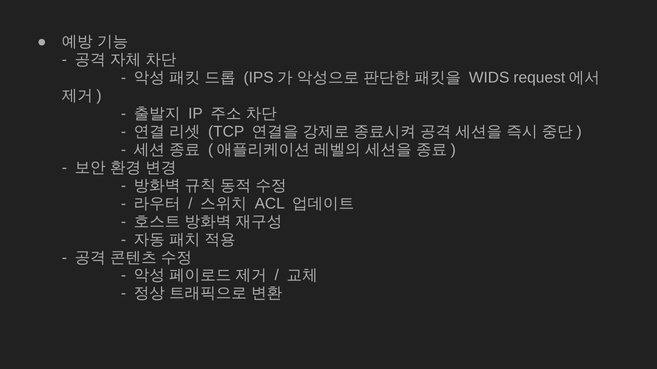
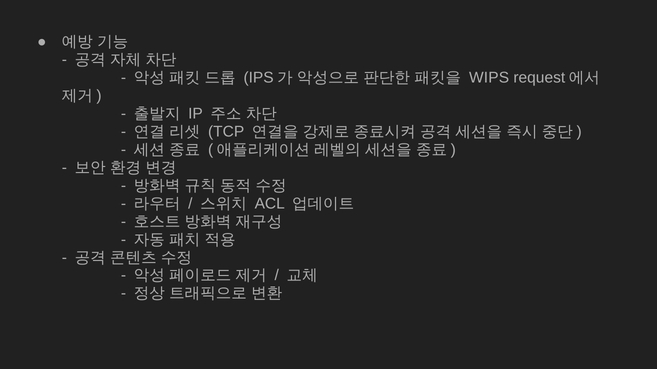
WIDS: WIDS -> WIPS (489, 78)
